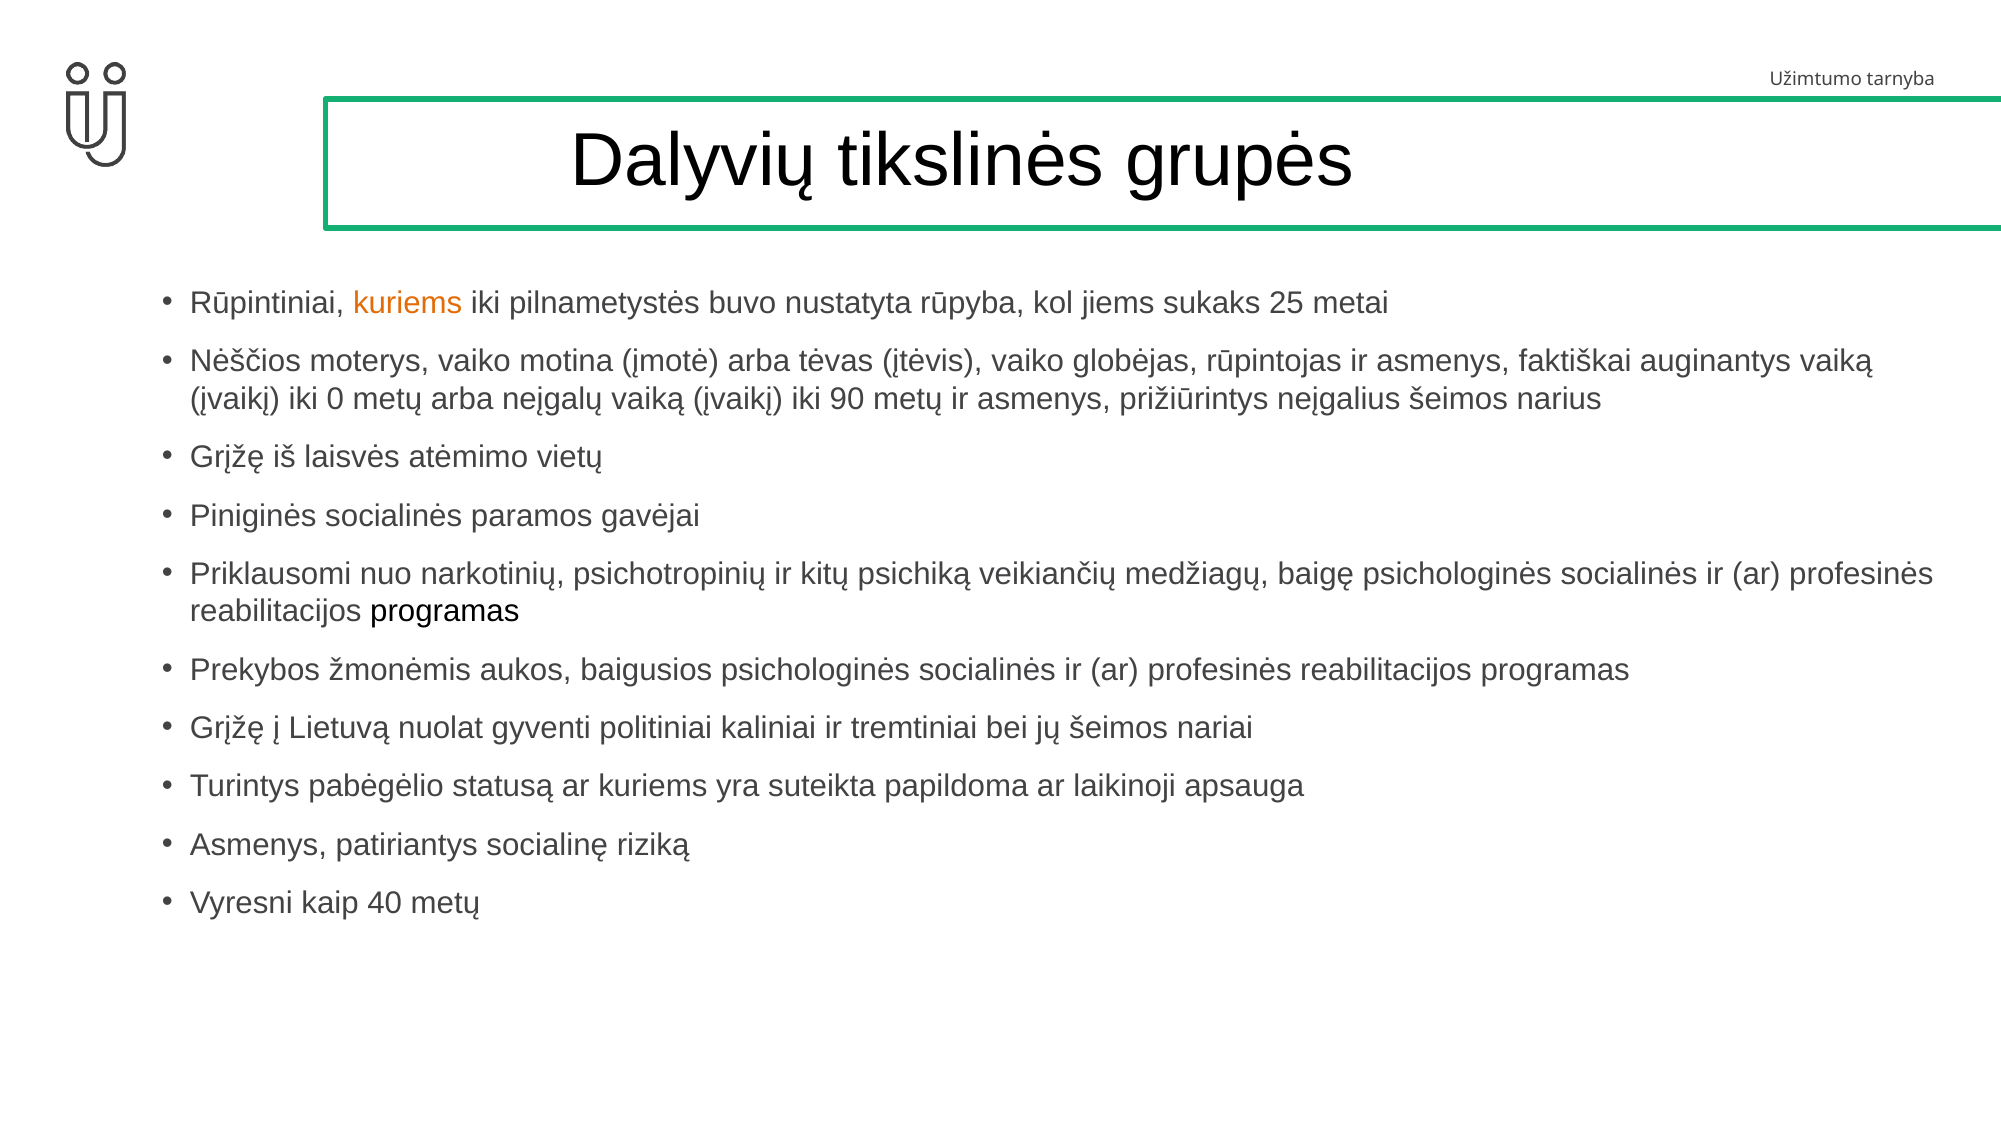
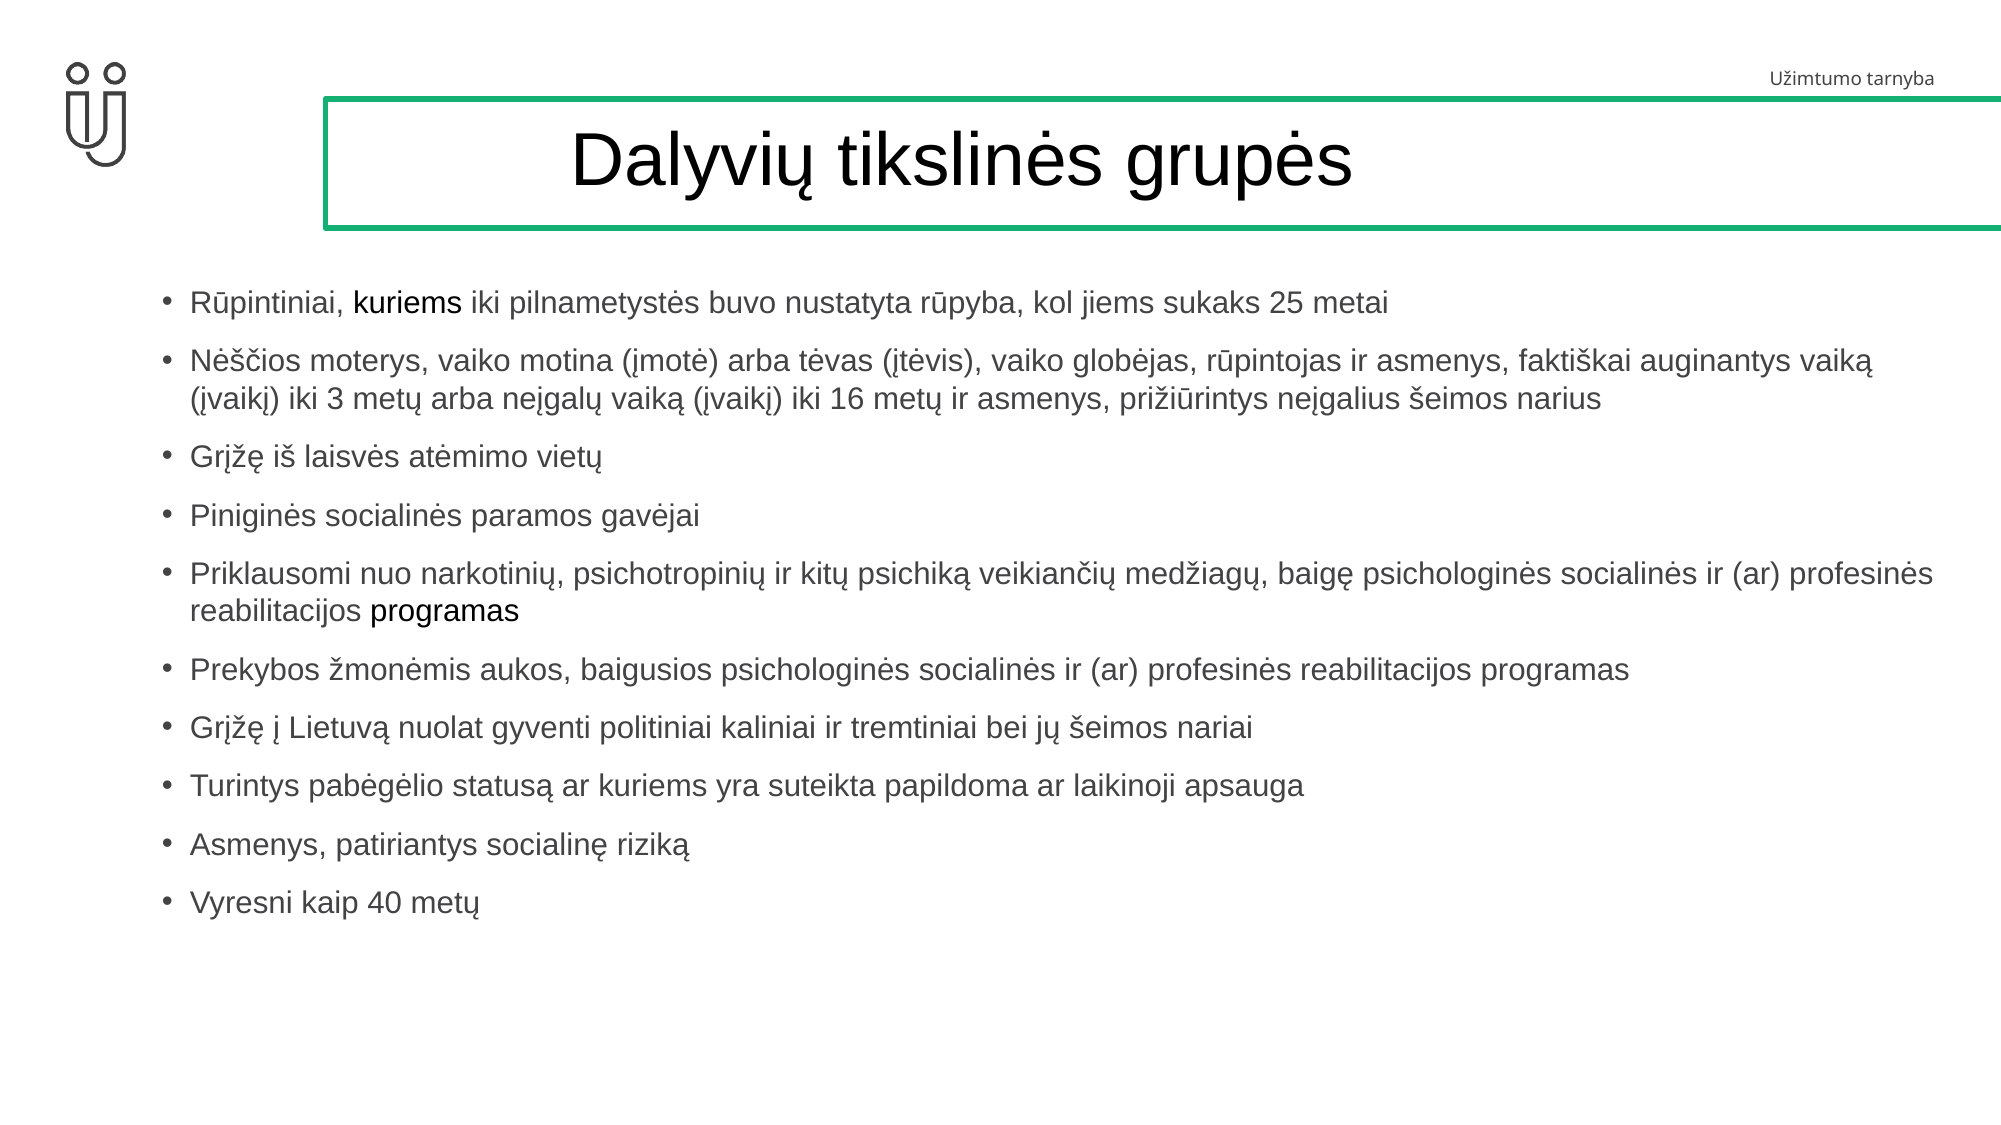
kuriems colour: orange -> black (408, 303)
0: 0 -> 3 (335, 399)
90: 90 -> 16 (847, 399)
